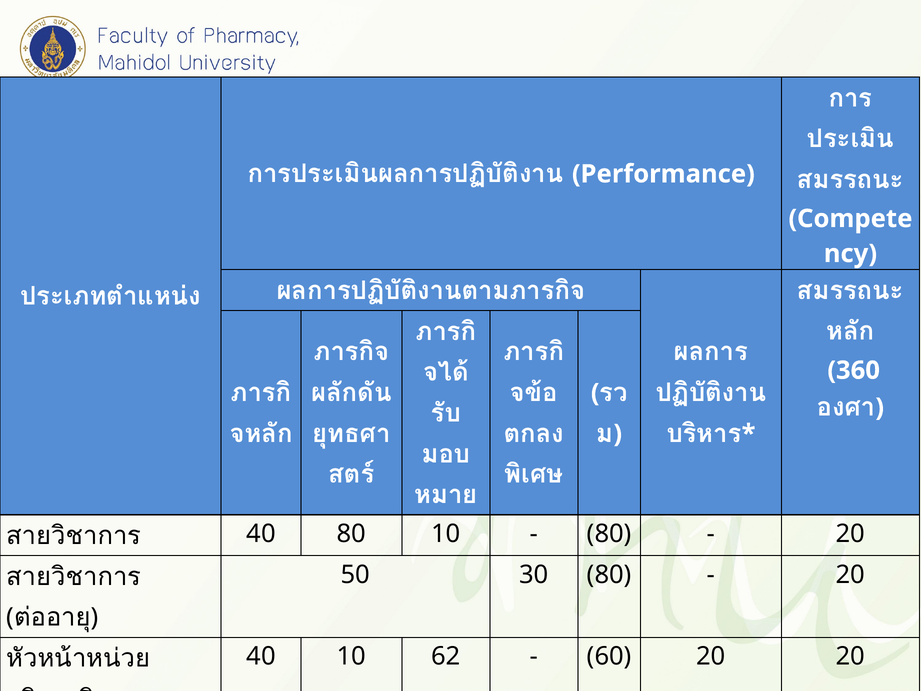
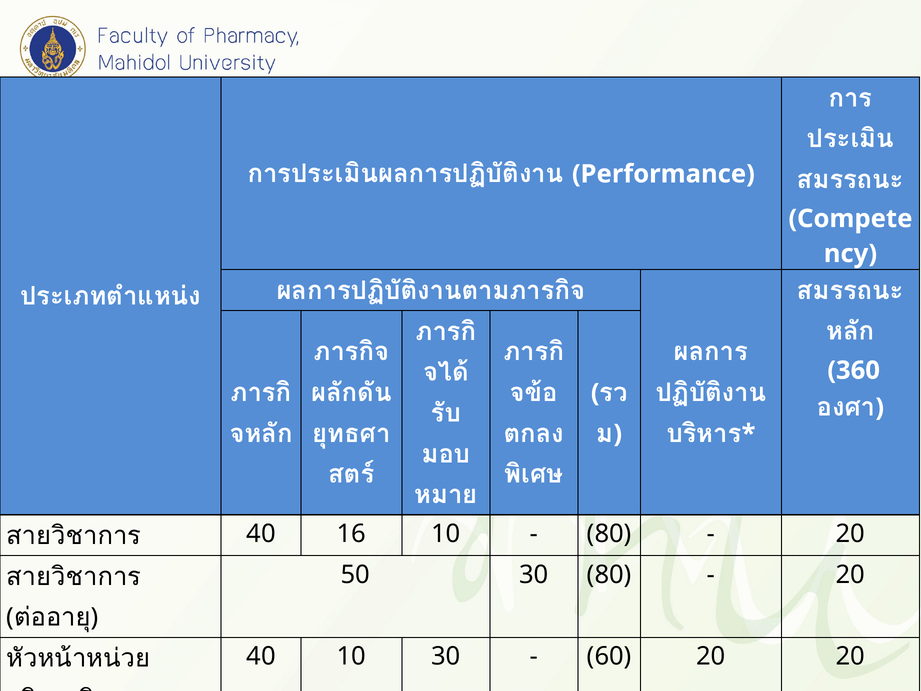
40 80: 80 -> 16 (351, 534)
10 62: 62 -> 30 (446, 656)
